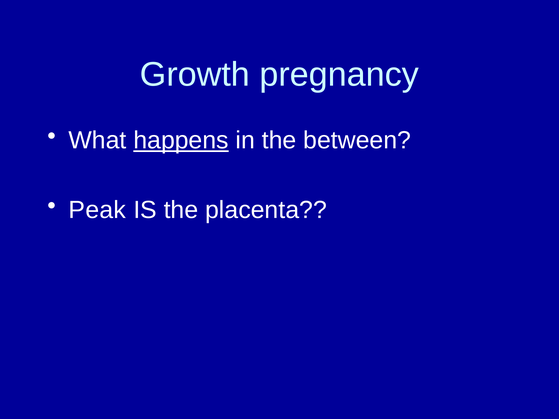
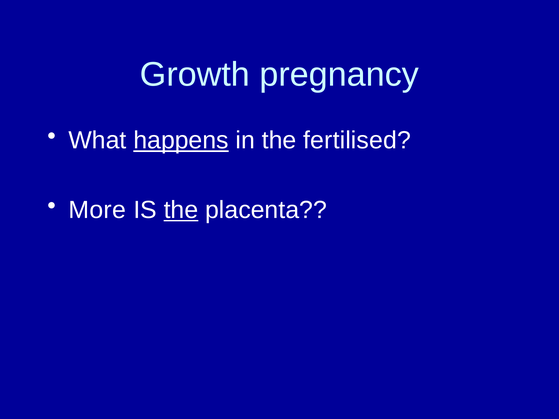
between: between -> fertilised (357, 141)
Peak: Peak -> More (97, 210)
the underline: none -> present (181, 210)
